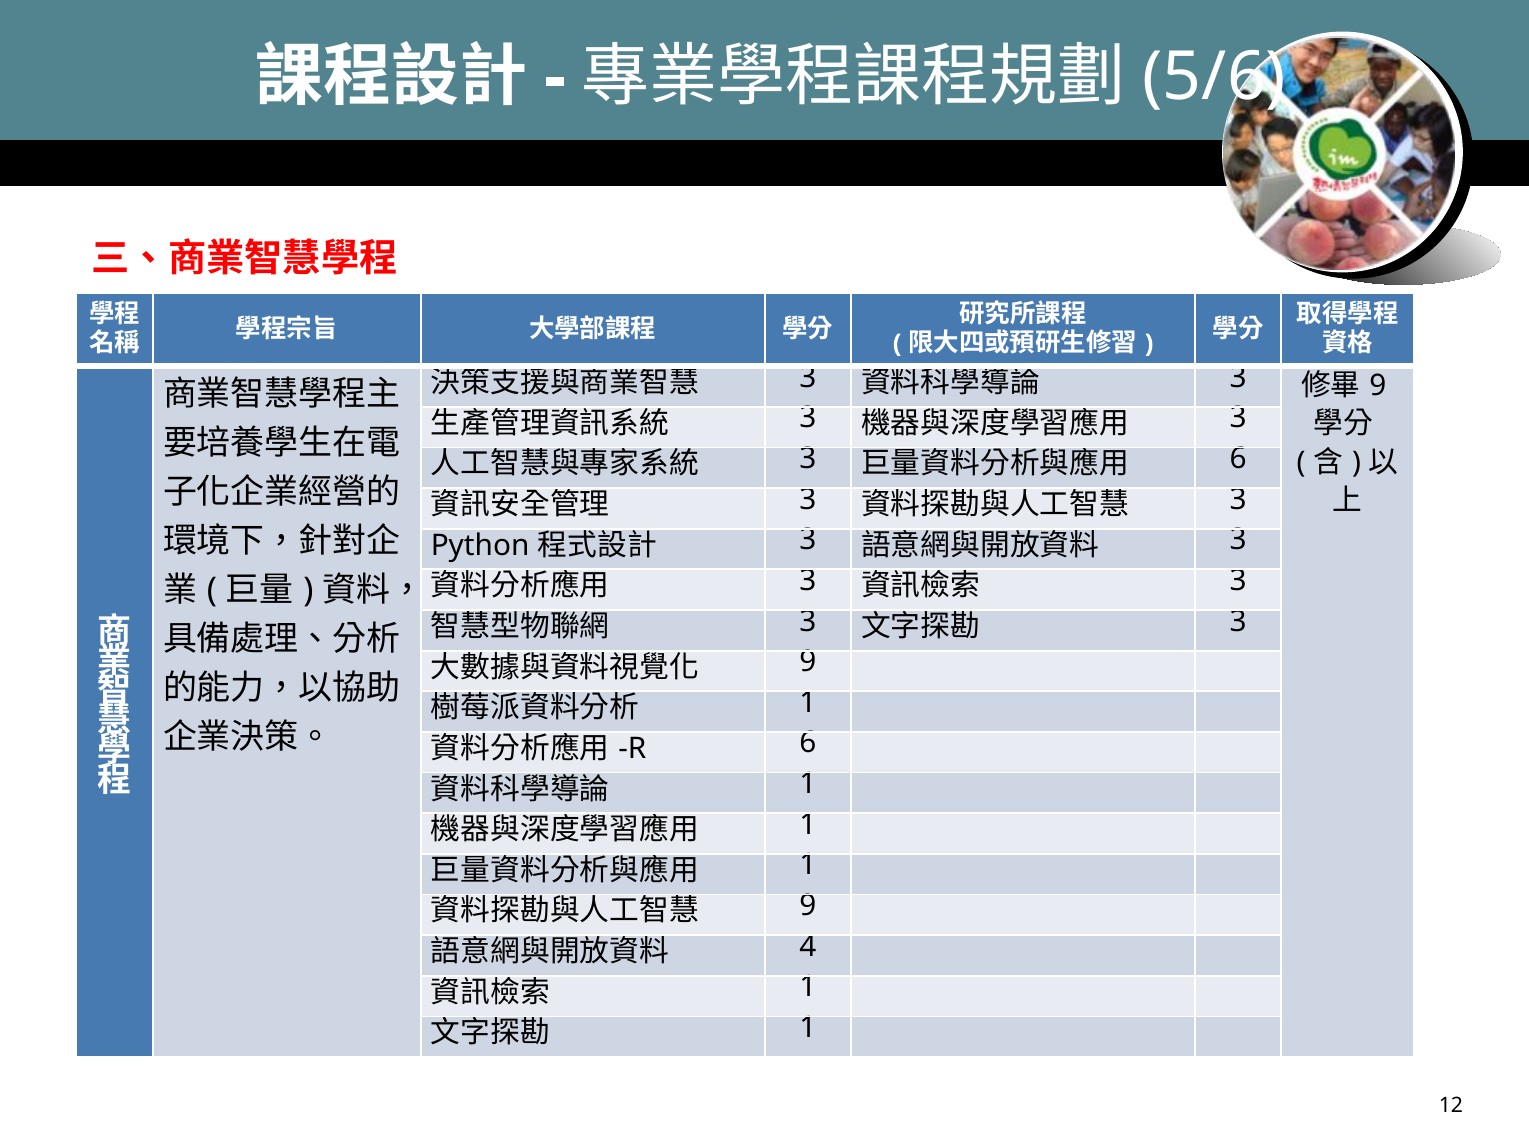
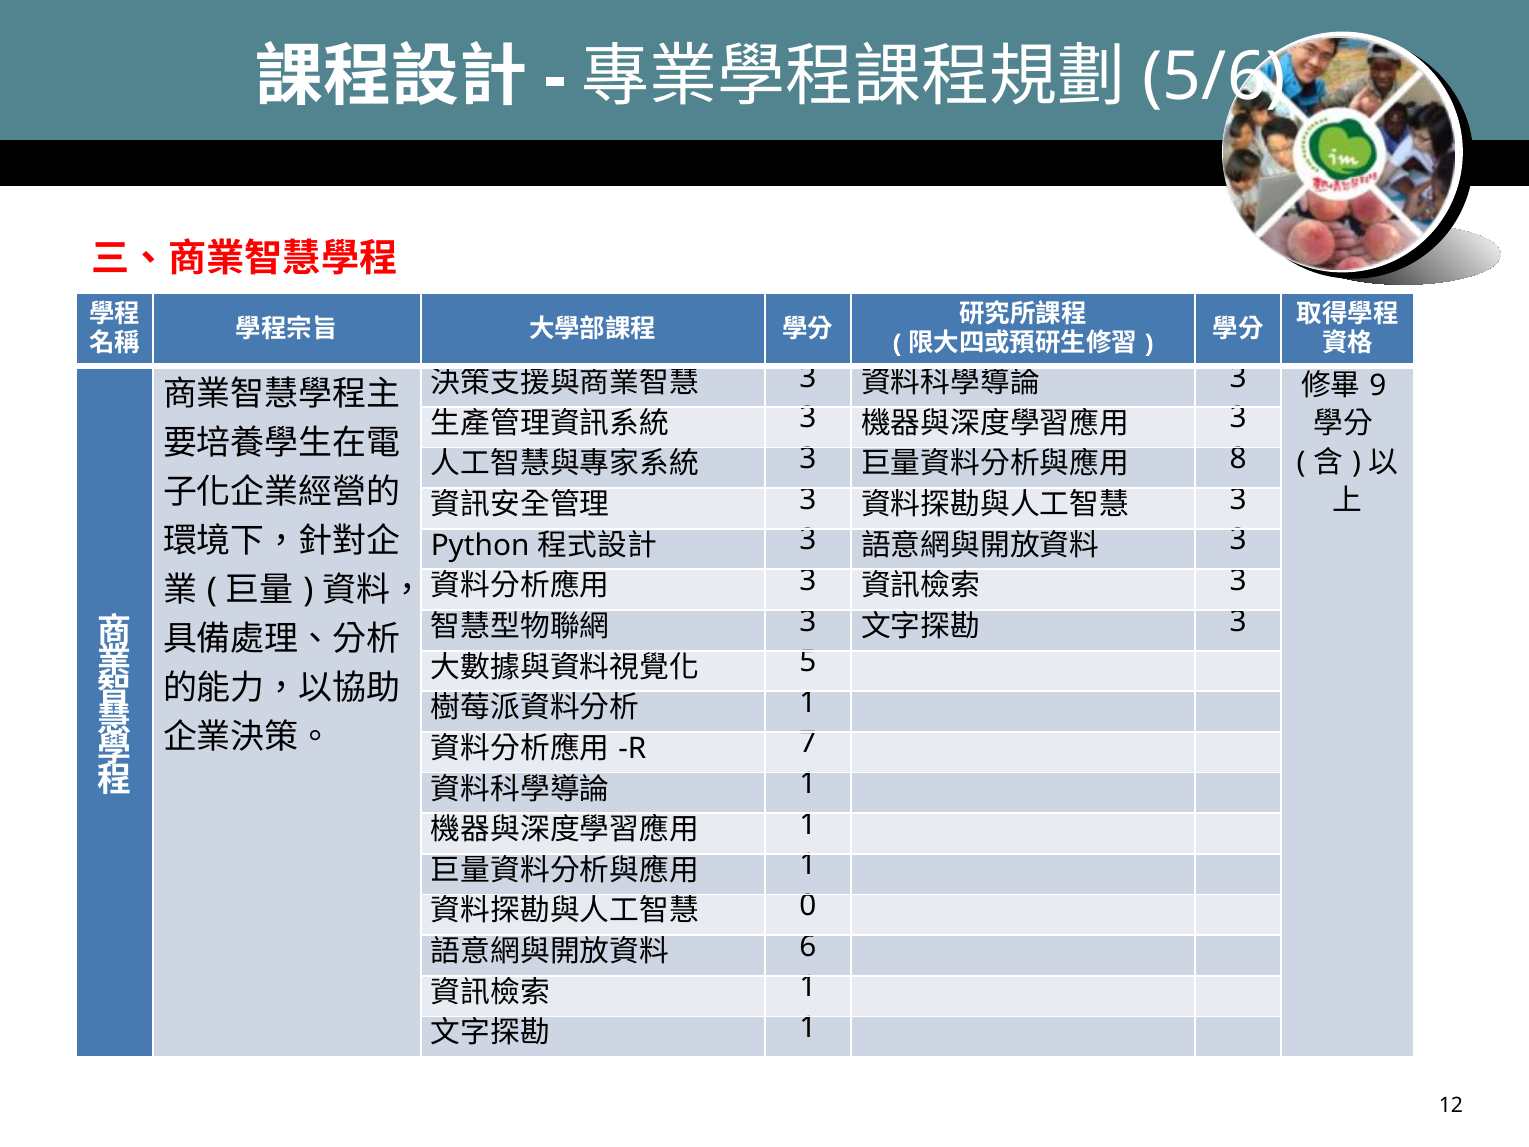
6: 6 -> 8 (1238, 459)
9: 9 -> 5 (808, 662)
6: 6 -> 7 (808, 743)
9: 9 -> 0 (808, 906)
4: 4 -> 6 (808, 946)
